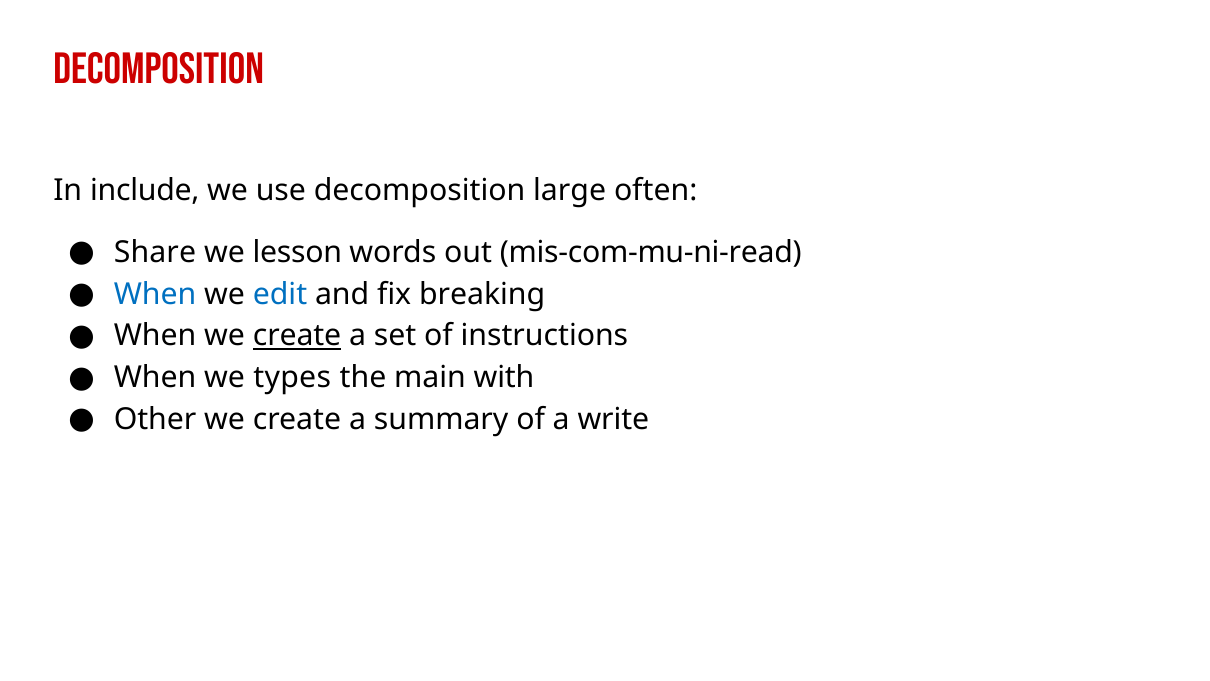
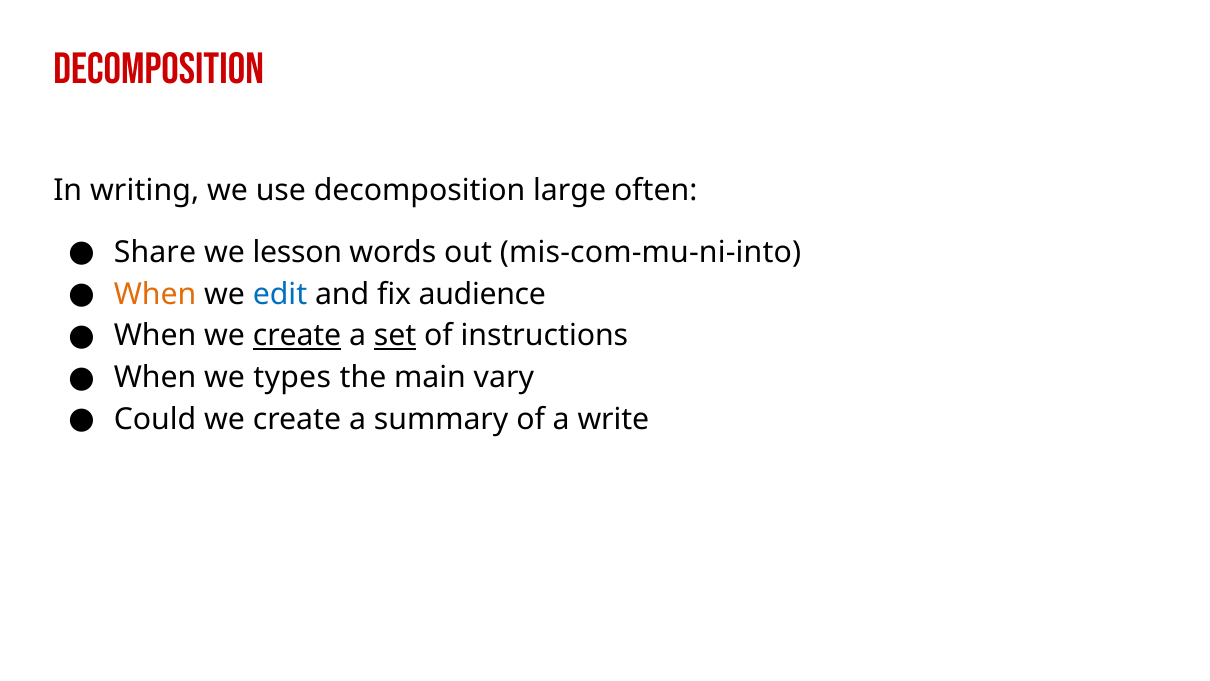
include: include -> writing (145, 190)
mis-com-mu-ni-read: mis-com-mu-ni-read -> mis-com-mu-ni-into (651, 252)
When colour: blue -> orange (155, 294)
breaking: breaking -> audience (482, 294)
set underline: none -> present (395, 336)
with: with -> vary (504, 377)
Other: Other -> Could (155, 419)
